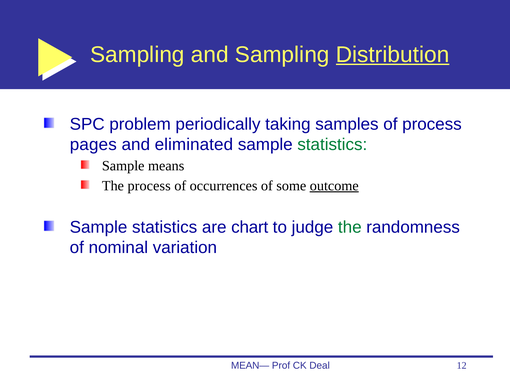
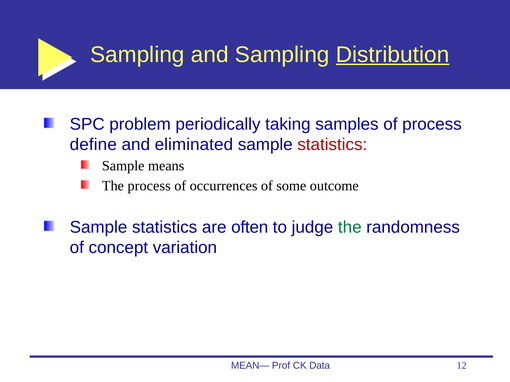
pages: pages -> define (93, 145)
statistics colour: green -> red (332, 145)
outcome underline: present -> none (334, 186)
chart: chart -> often (250, 228)
nominal: nominal -> concept (118, 248)
Deal: Deal -> Data (320, 366)
